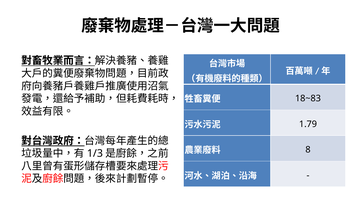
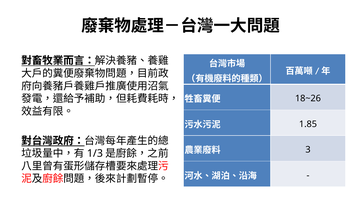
18~83: 18~83 -> 18~26 (308, 99)
1.79: 1.79 -> 1.85 (308, 124)
8: 8 -> 3 (308, 150)
